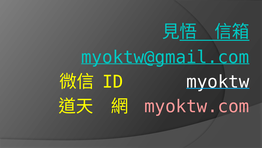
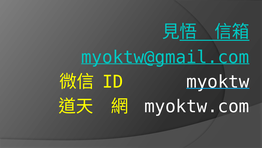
myoktw.com colour: pink -> white (197, 106)
